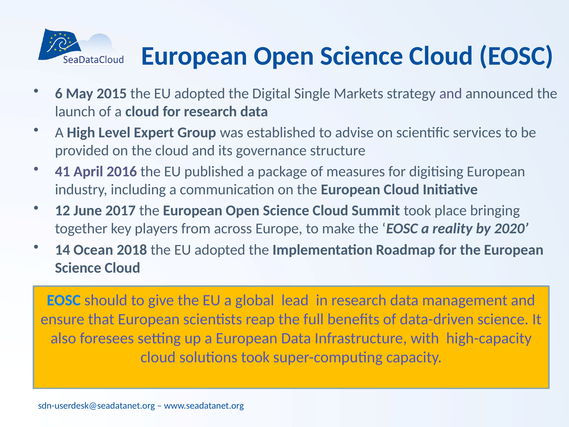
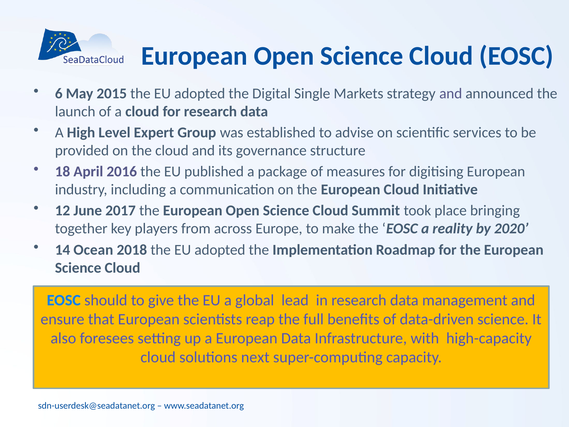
41: 41 -> 18 (63, 172)
solutions took: took -> next (255, 357)
